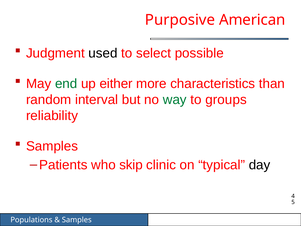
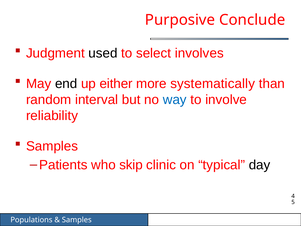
American: American -> Conclude (252, 20)
possible: possible -> involves (199, 53)
end colour: green -> black (66, 84)
characteristics: characteristics -> systematically (213, 84)
way colour: green -> blue (175, 100)
groups: groups -> involve (226, 100)
